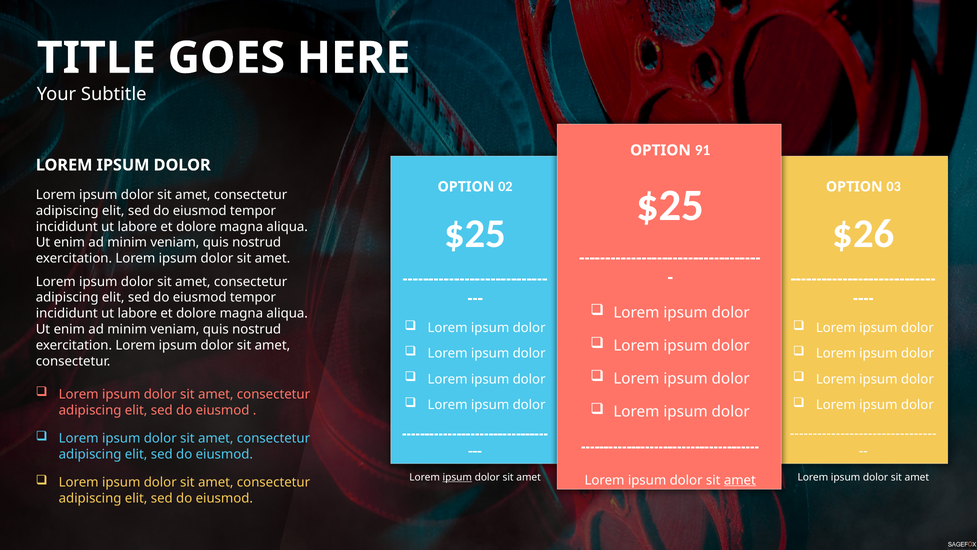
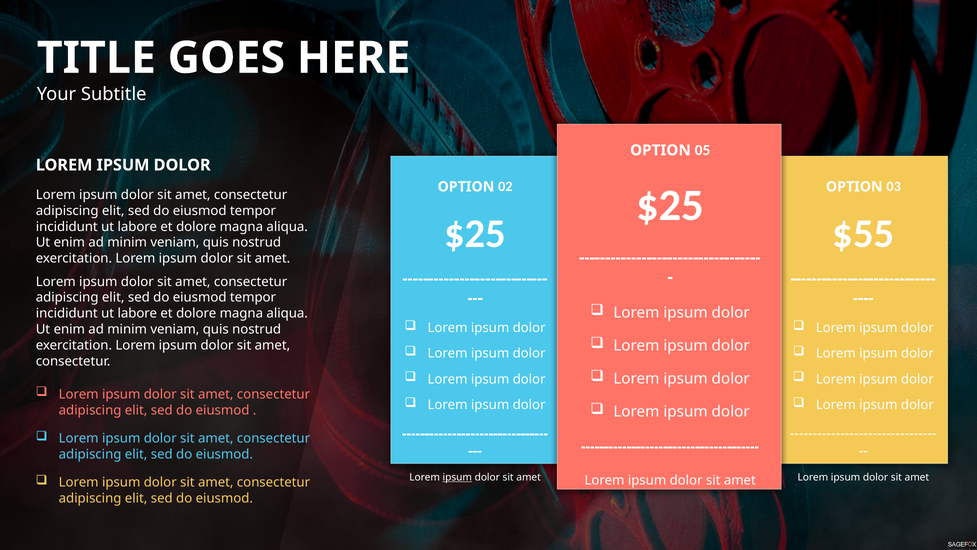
91: 91 -> 05 (703, 150)
$26: $26 -> $55 (863, 234)
amet underline: present -> none (740, 480)
